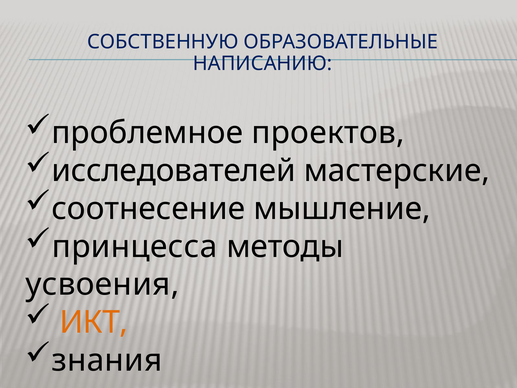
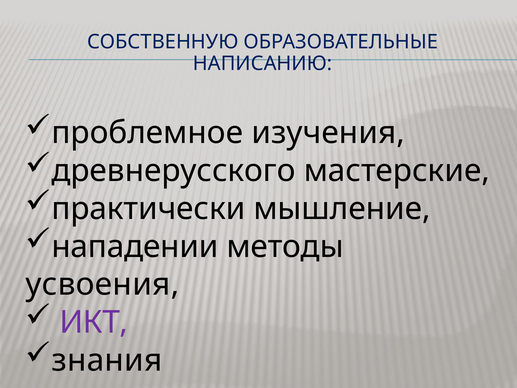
проектов: проектов -> изучения (328, 133)
исследователей: исследователей -> древнерусского (173, 171)
соотнесение: соотнесение -> практически (148, 209)
принцесса: принцесса -> нападении (135, 246)
ИКТ colour: orange -> purple (94, 322)
